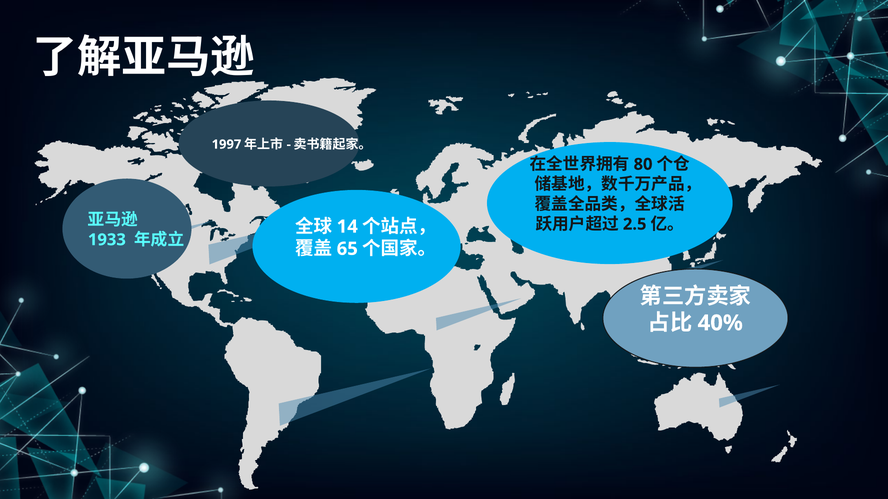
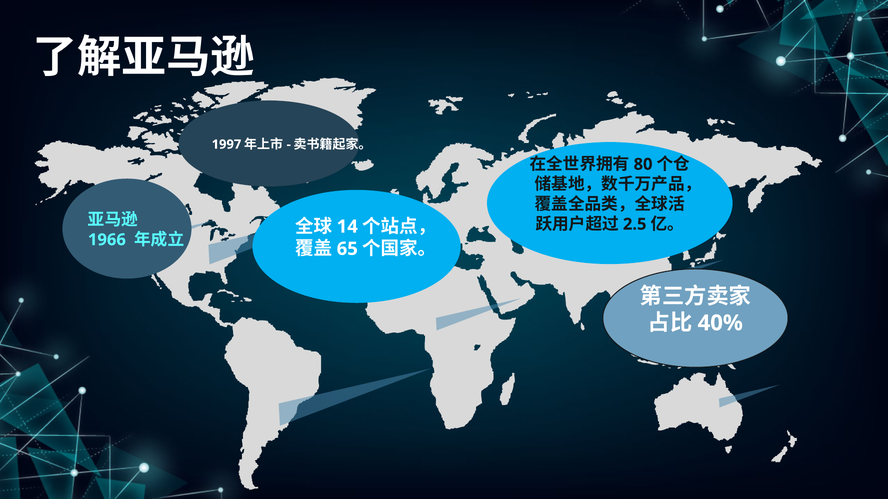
1933: 1933 -> 1966 (107, 240)
